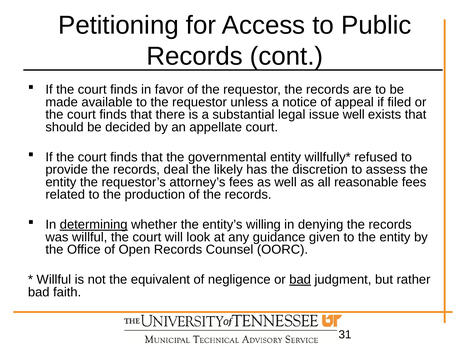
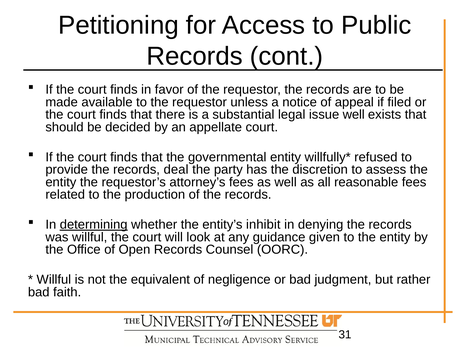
likely: likely -> party (228, 169)
willing: willing -> inhibit (263, 224)
bad underline: present -> none (300, 279)
